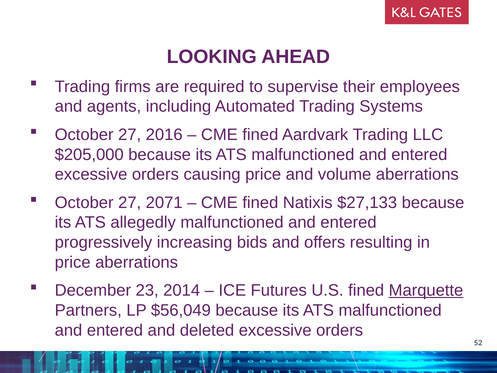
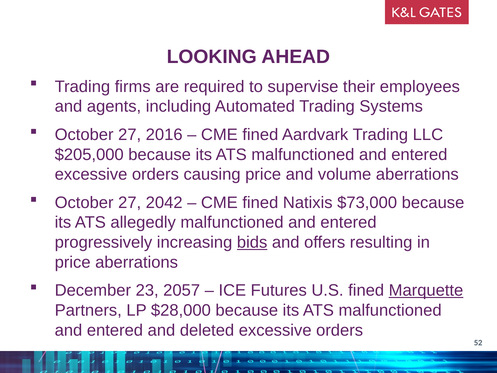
2071: 2071 -> 2042 (164, 202)
$27,133: $27,133 -> $73,000 (367, 202)
bids underline: none -> present (252, 242)
2014: 2014 -> 2057 (182, 290)
$56,049: $56,049 -> $28,000 (181, 310)
